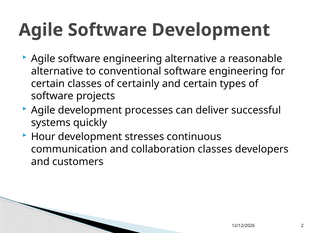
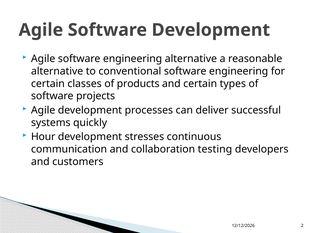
certainly: certainly -> products (138, 84)
collaboration classes: classes -> testing (215, 149)
